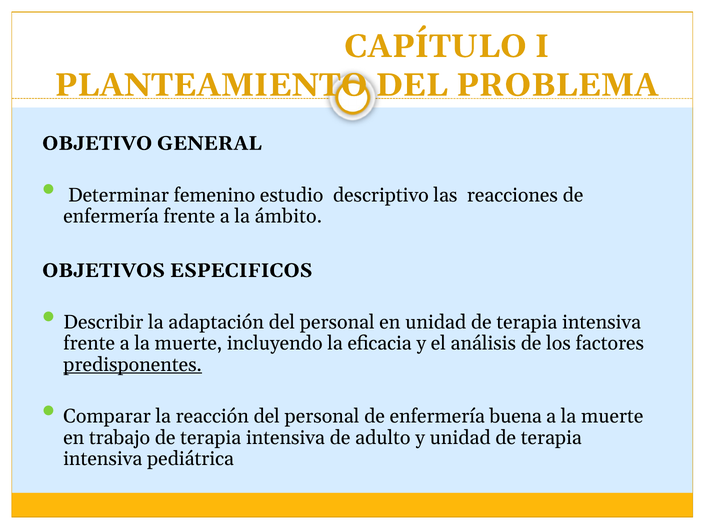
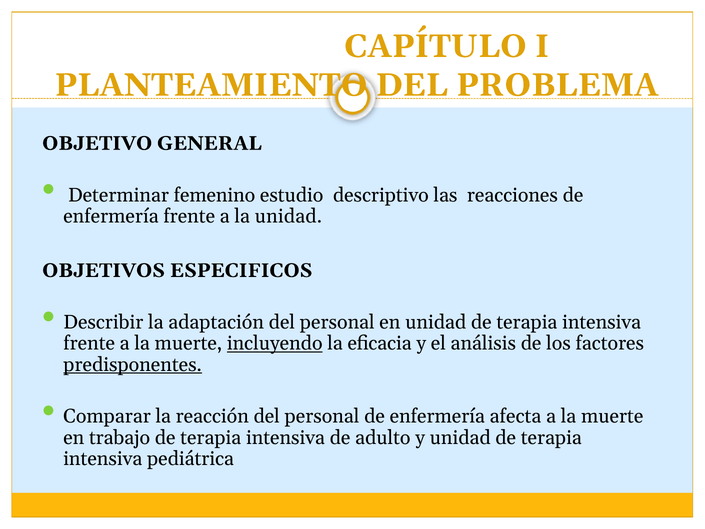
la ámbito: ámbito -> unidad (288, 216)
incluyendo underline: none -> present (275, 343)
buena: buena -> afecta (515, 416)
